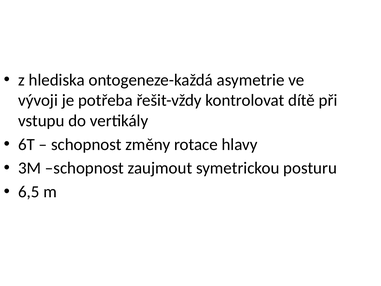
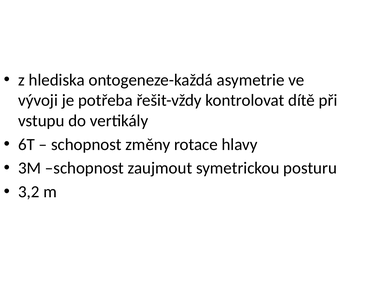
6,5: 6,5 -> 3,2 (29, 192)
